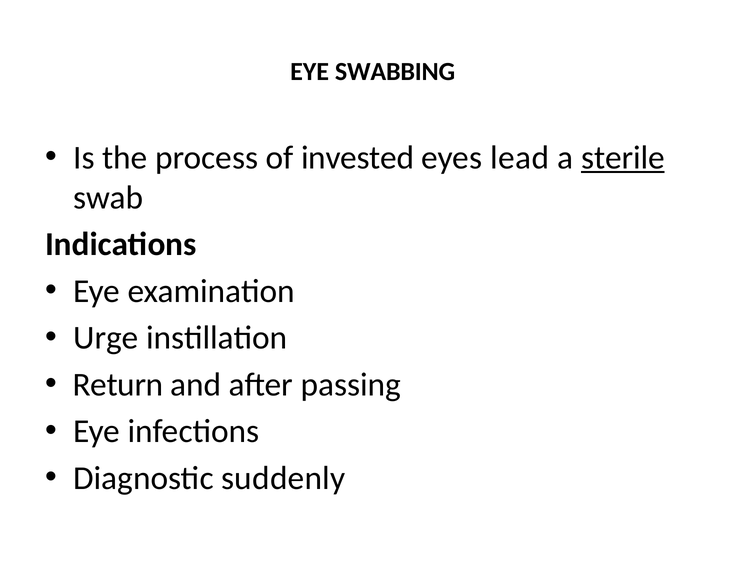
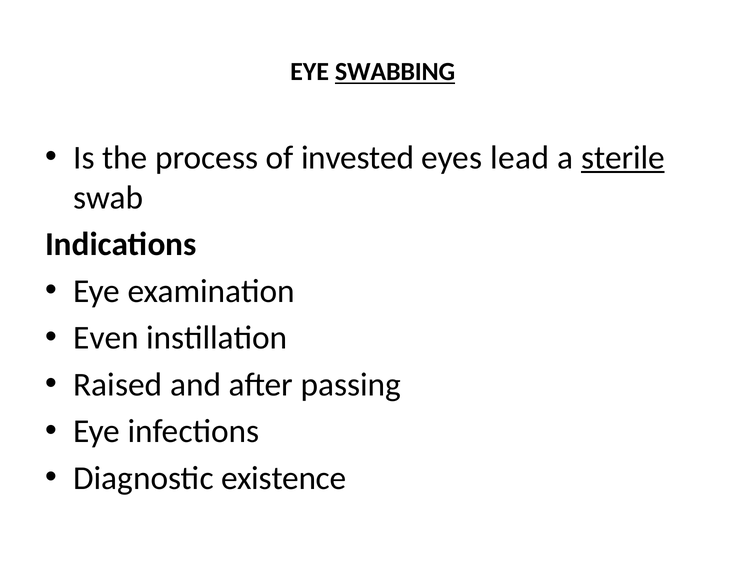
SWABBING underline: none -> present (395, 72)
Urge: Urge -> Even (106, 338)
Return: Return -> Raised (118, 385)
suddenly: suddenly -> existence (284, 478)
